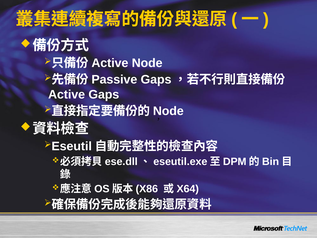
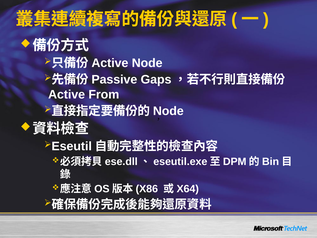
Gaps: Gaps -> From (104, 94)
